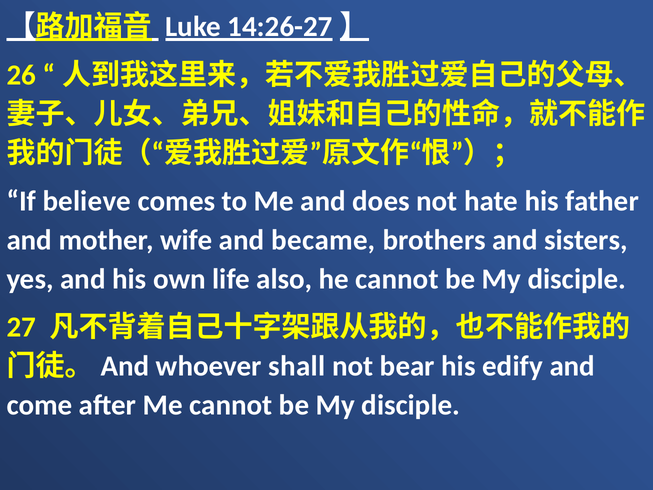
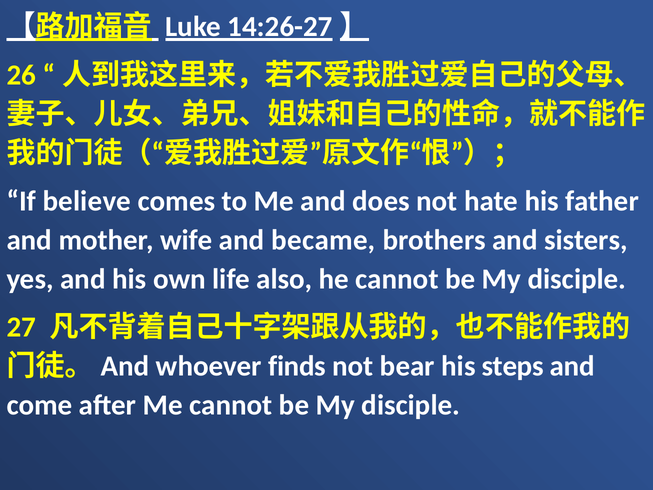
shall: shall -> finds (297, 366)
edify: edify -> steps (513, 366)
